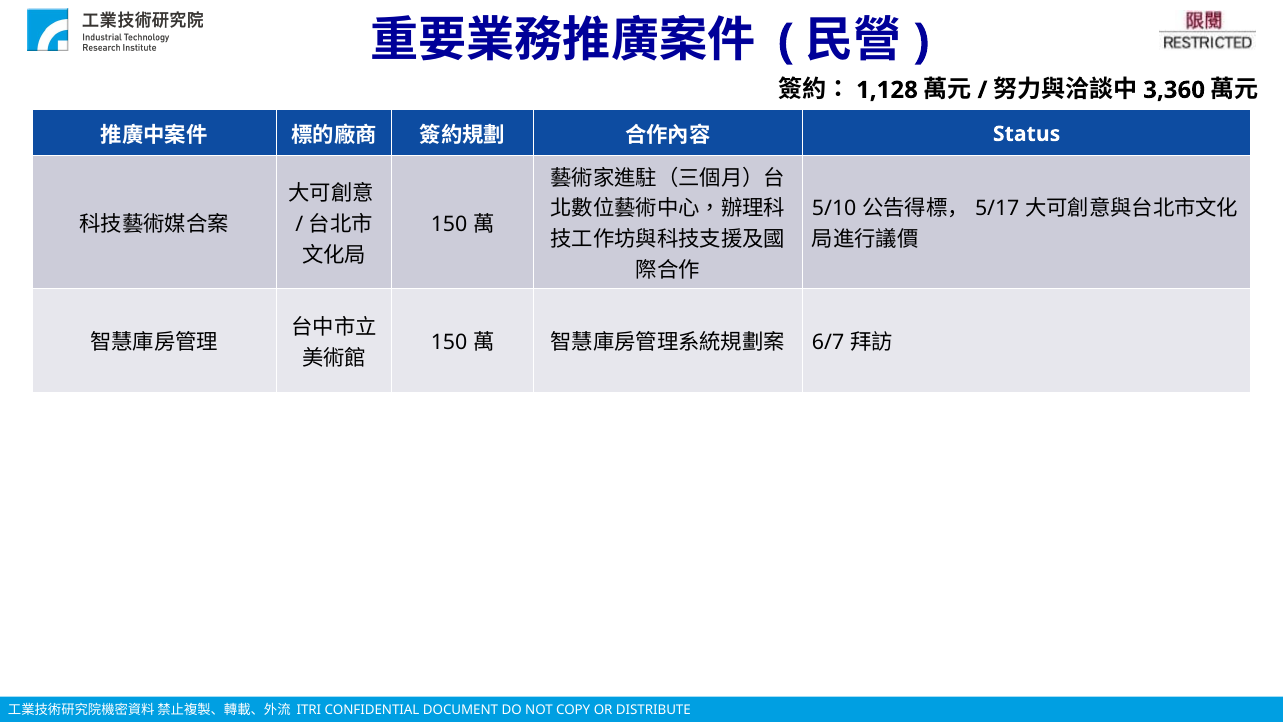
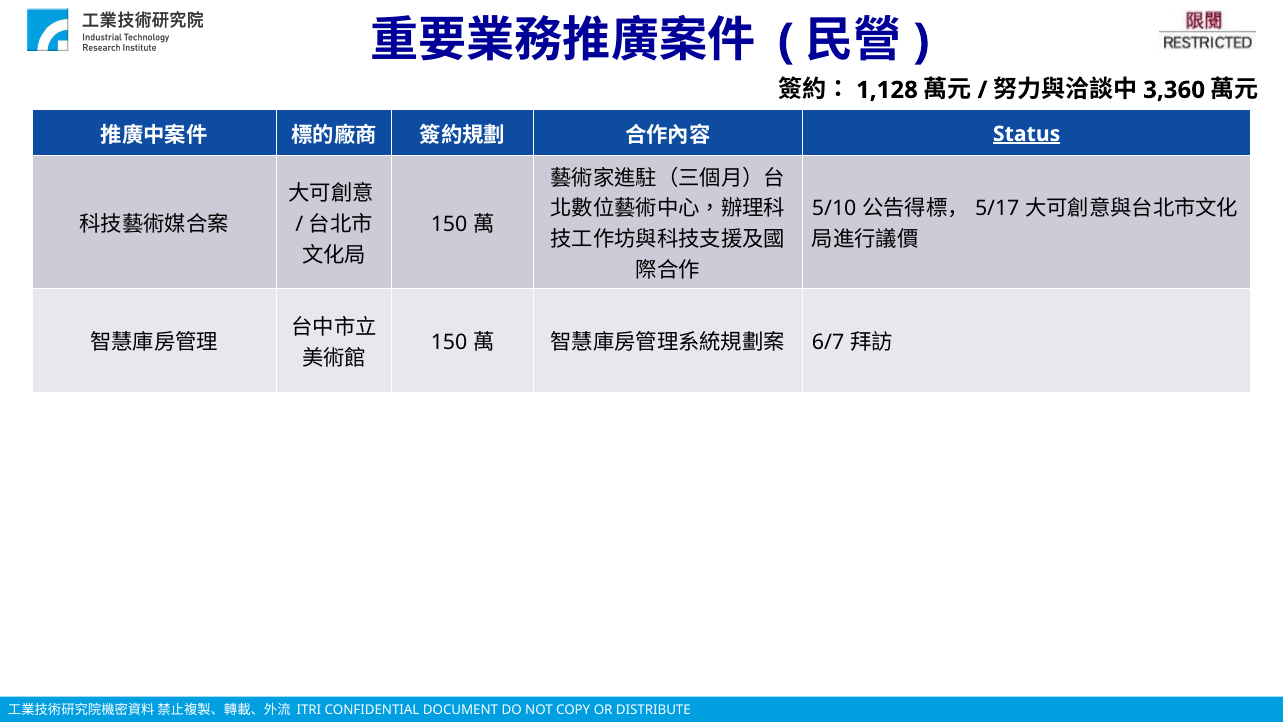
Status underline: none -> present (1027, 134)
